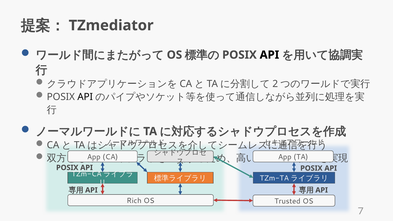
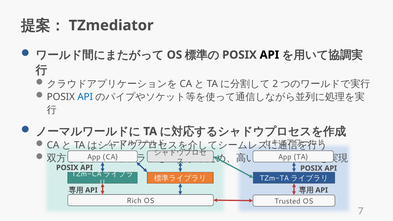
API colour: black -> blue (85, 97)
